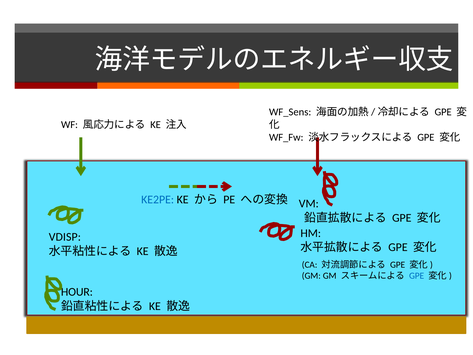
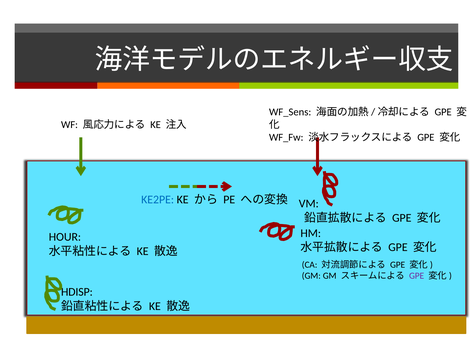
VDISP: VDISP -> HOUR (65, 237)
GPE colour: blue -> purple (417, 276)
HOUR: HOUR -> HDISP (77, 292)
